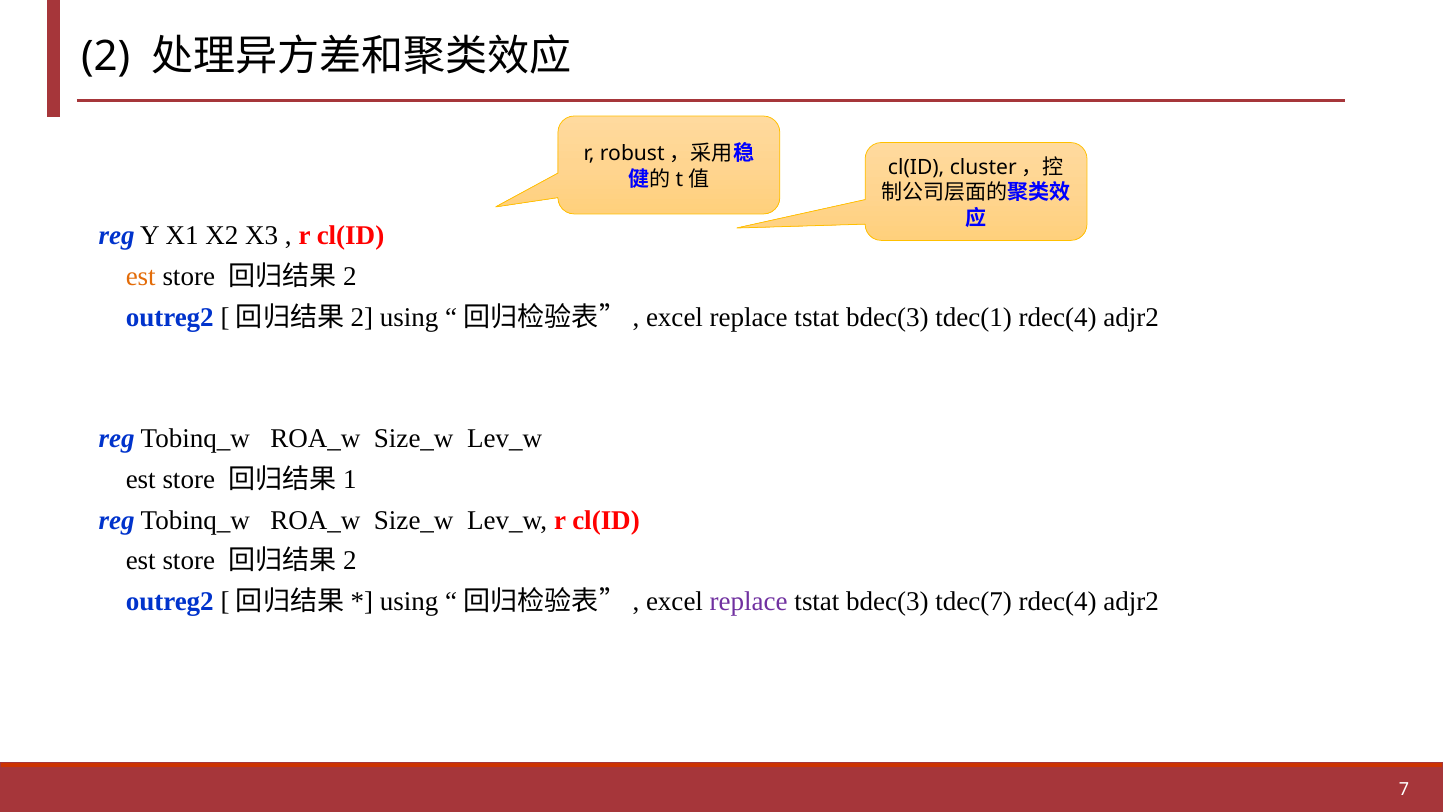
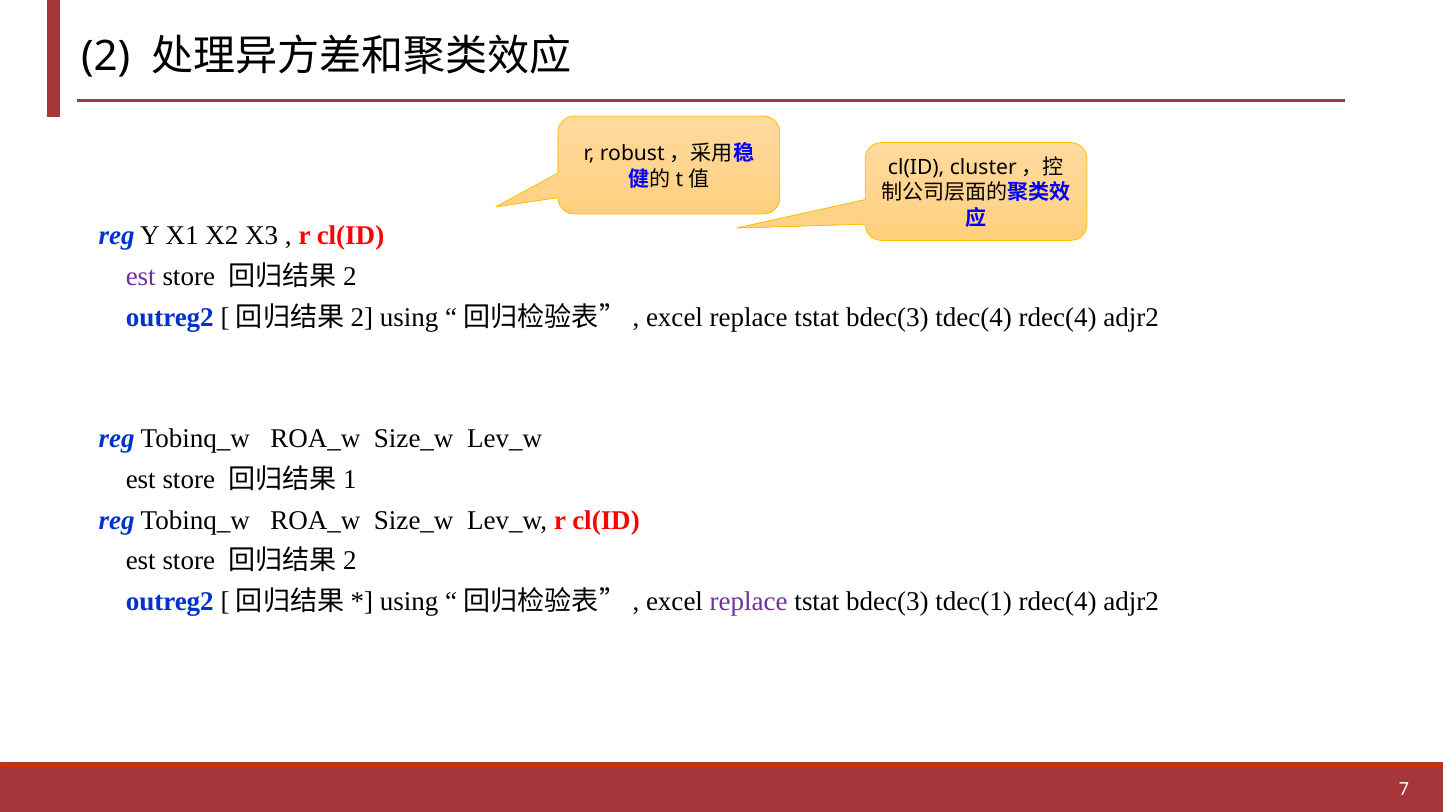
est colour: orange -> purple (141, 277)
tdec(1: tdec(1 -> tdec(4 (974, 317)
tdec(7: tdec(7 -> tdec(1 (974, 601)
